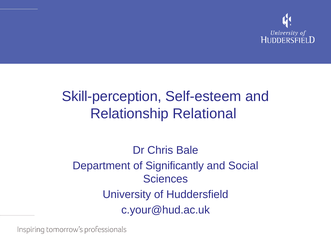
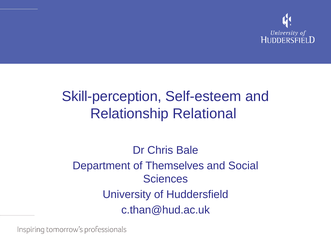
Significantly: Significantly -> Themselves (175, 165)
c.your@hud.ac.uk: c.your@hud.ac.uk -> c.than@hud.ac.uk (166, 209)
